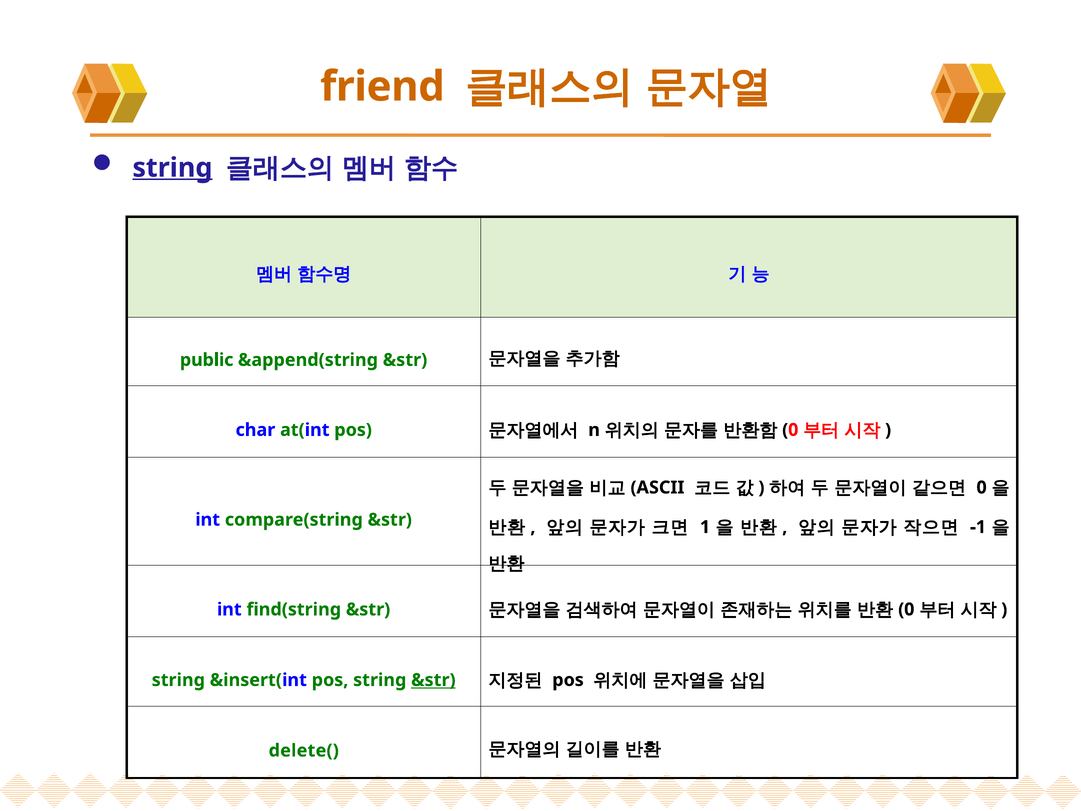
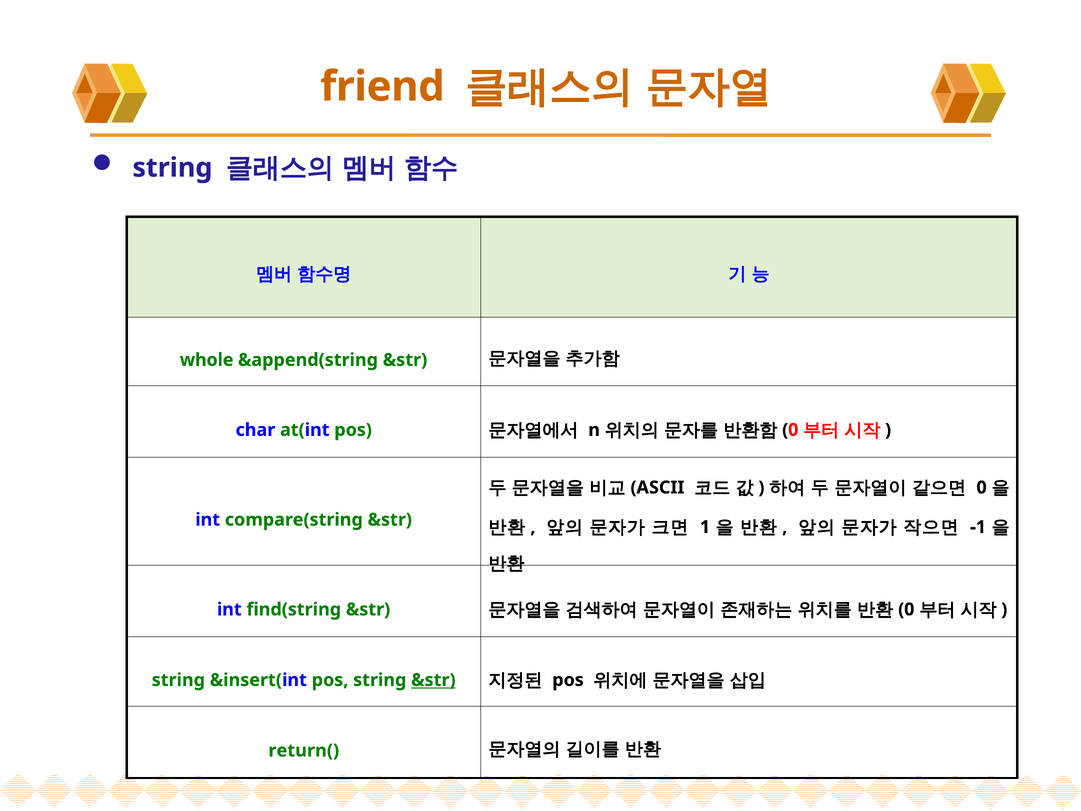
string underline: present -> none (172, 168)
public: public -> whole (207, 360)
delete(: delete( -> return( (304, 750)
